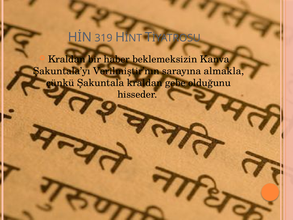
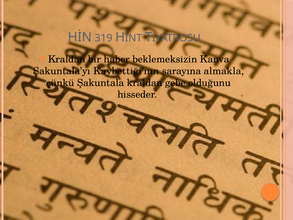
Verilmiştir’nın: Verilmiştir’nın -> Kaybettiği’nın (126, 71)
